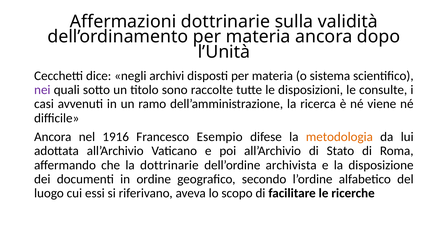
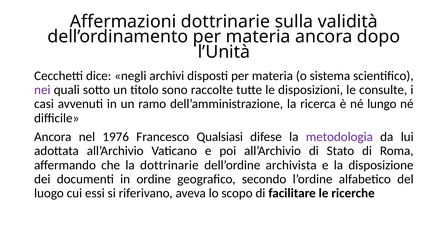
viene: viene -> lungo (382, 104)
1916: 1916 -> 1976 (116, 137)
Esempio: Esempio -> Qualsiasi (220, 137)
metodologia colour: orange -> purple (339, 137)
